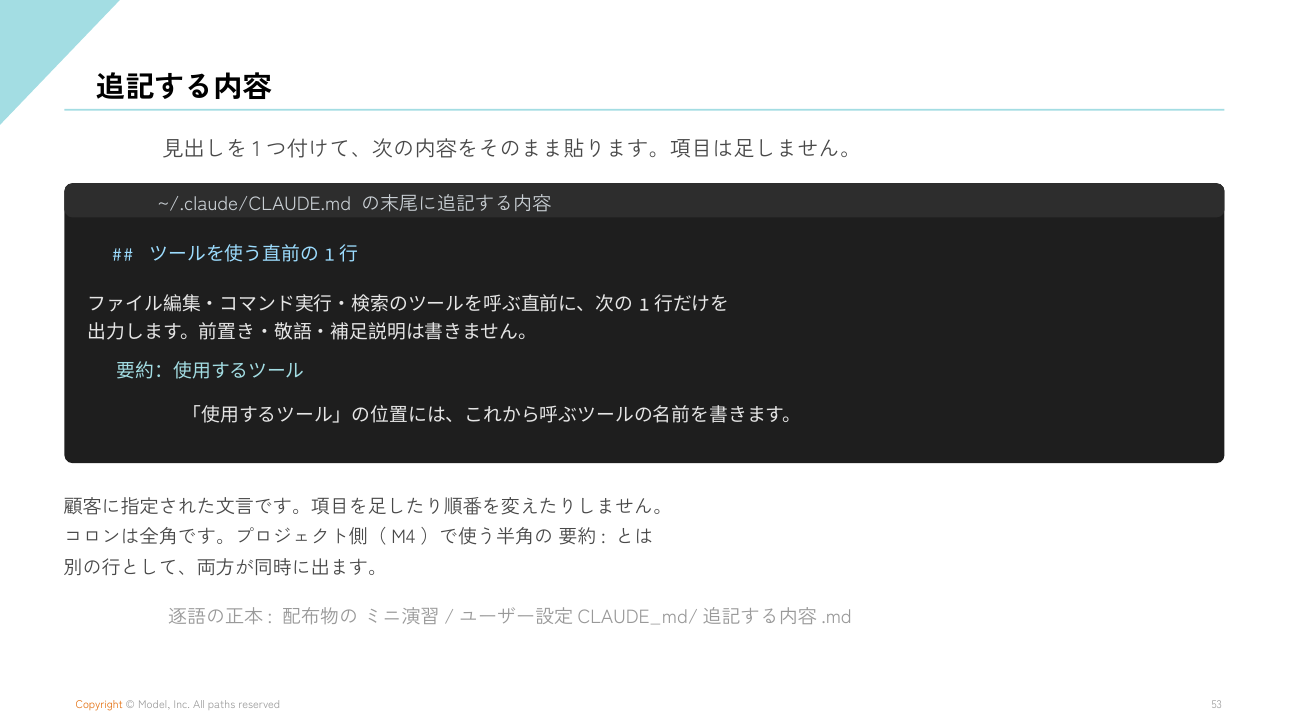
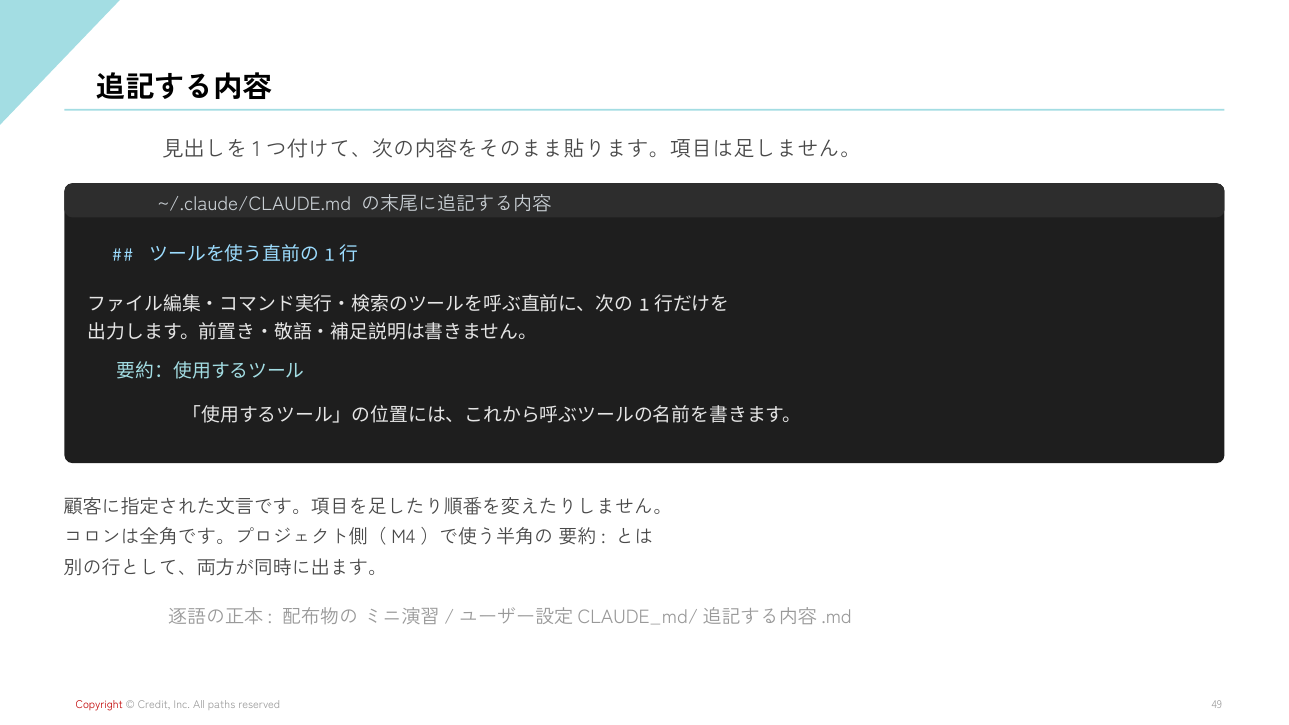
Copyright colour: orange -> red (99, 705)
Model: Model -> Credit (154, 705)
53: 53 -> 49 (1217, 705)
